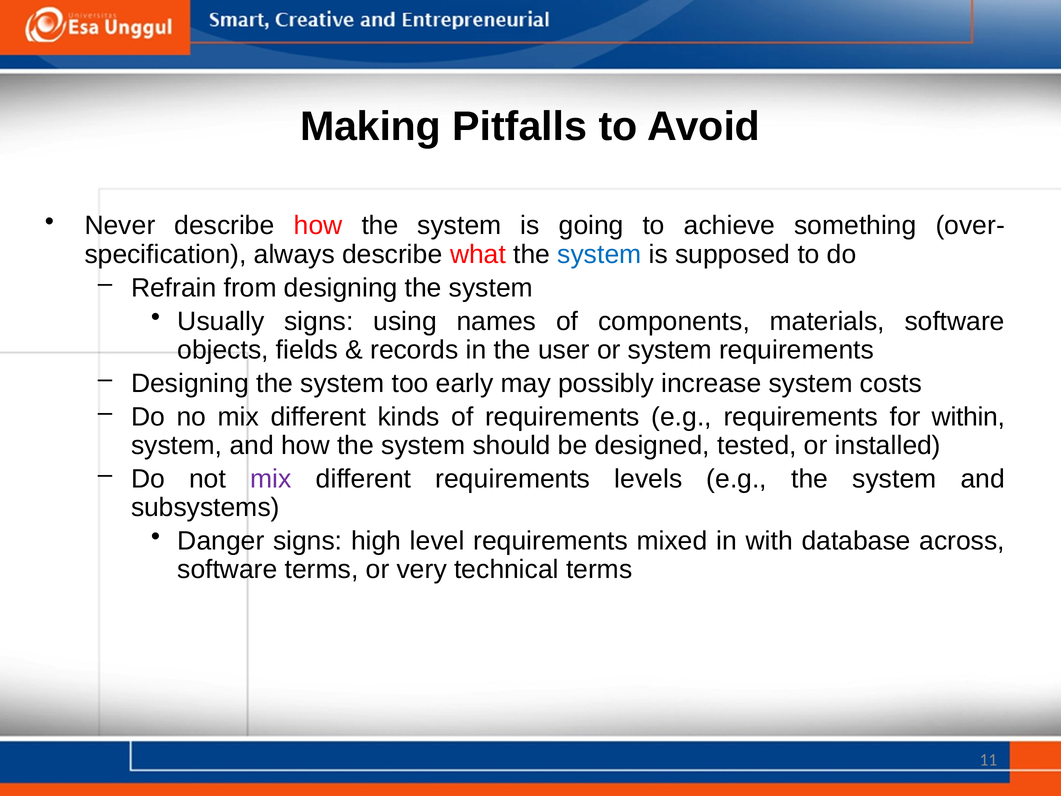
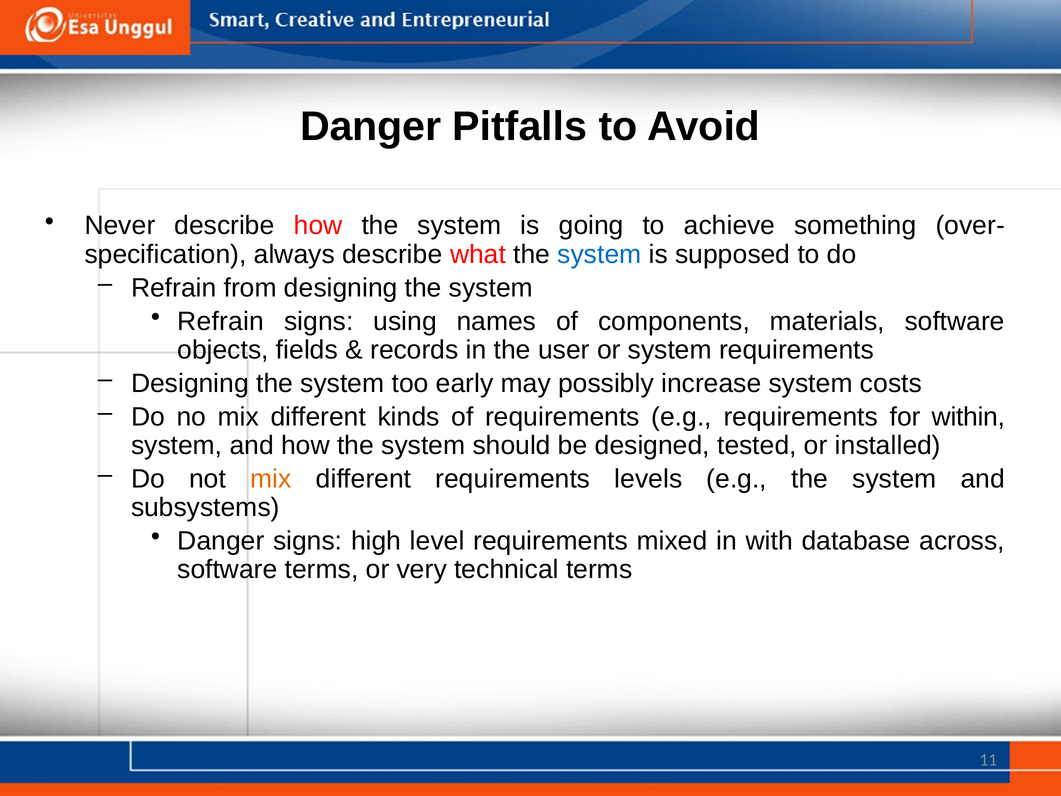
Making: Making -> Danger (371, 127)
Usually: Usually -> Refrain (221, 321)
mix colour: purple -> orange (271, 479)
